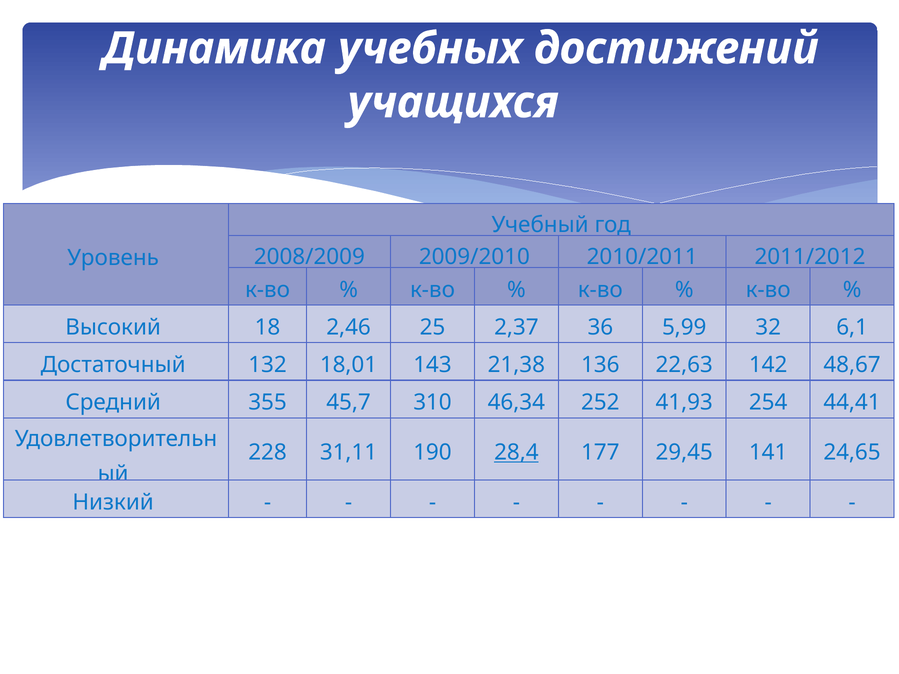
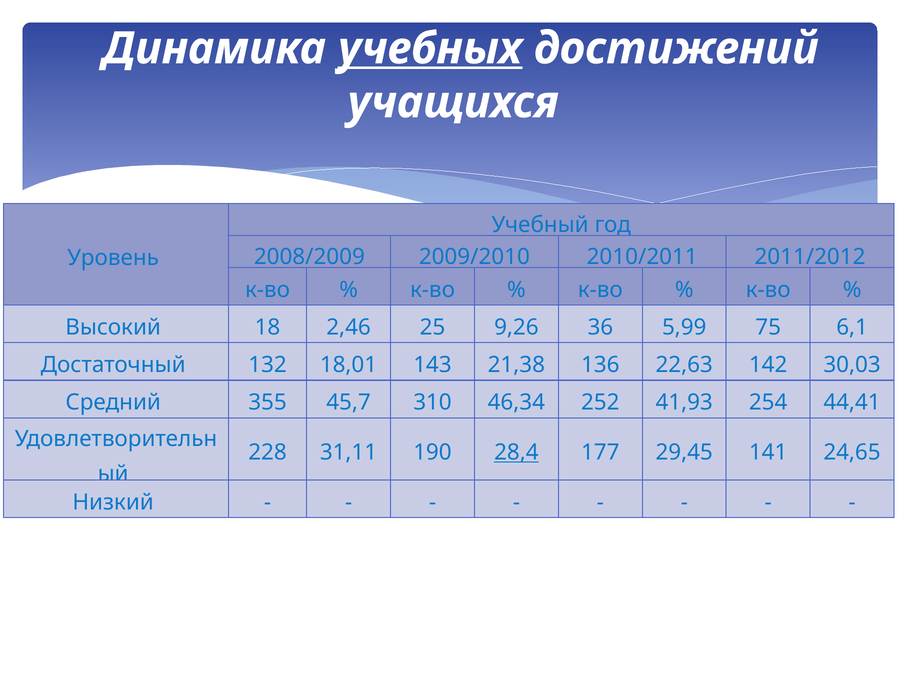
учебных underline: none -> present (430, 49)
2,37: 2,37 -> 9,26 (516, 328)
32: 32 -> 75 (768, 328)
48,67: 48,67 -> 30,03 (852, 365)
